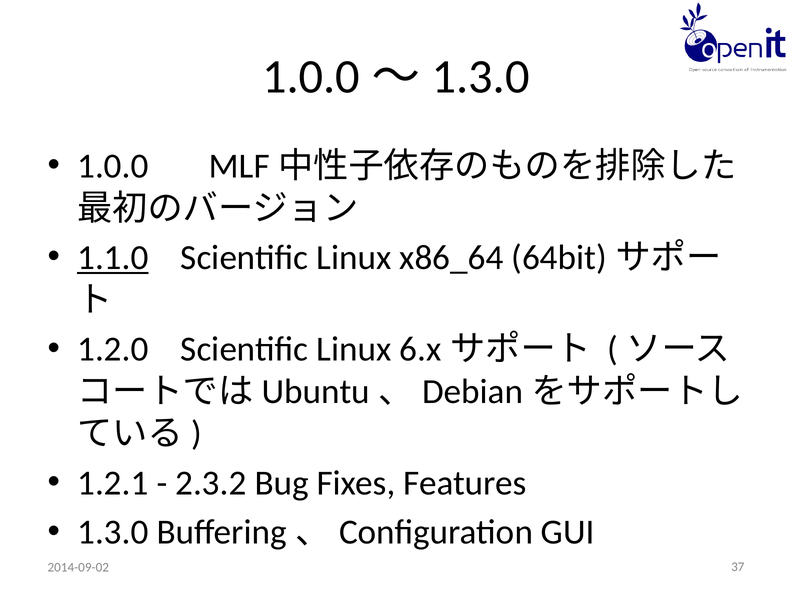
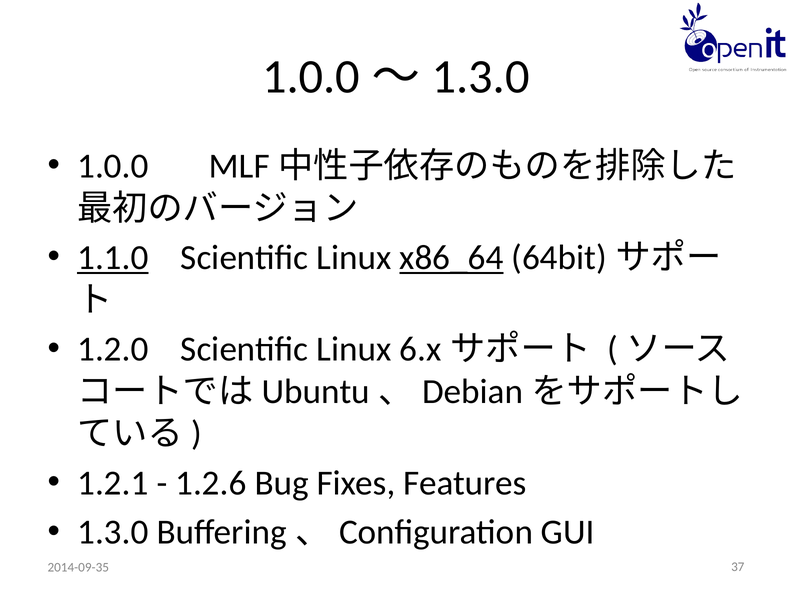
x86_64 underline: none -> present (451, 258)
2.3.2: 2.3.2 -> 1.2.6 (211, 483)
2014-09-02: 2014-09-02 -> 2014-09-35 (78, 567)
